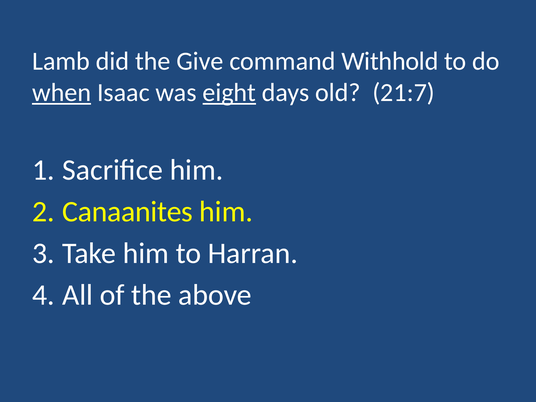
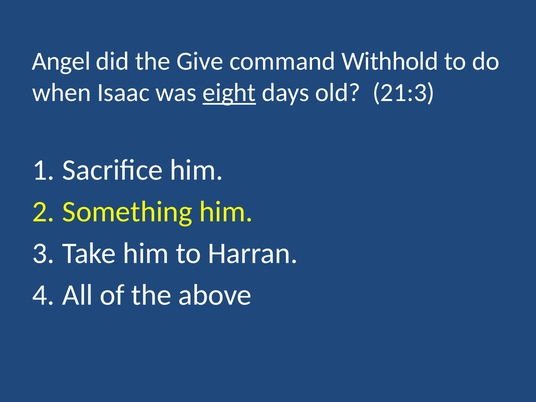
Lamb: Lamb -> Angel (61, 61)
when underline: present -> none (62, 93)
21:7: 21:7 -> 21:3 (404, 93)
Canaanites: Canaanites -> Something (127, 212)
